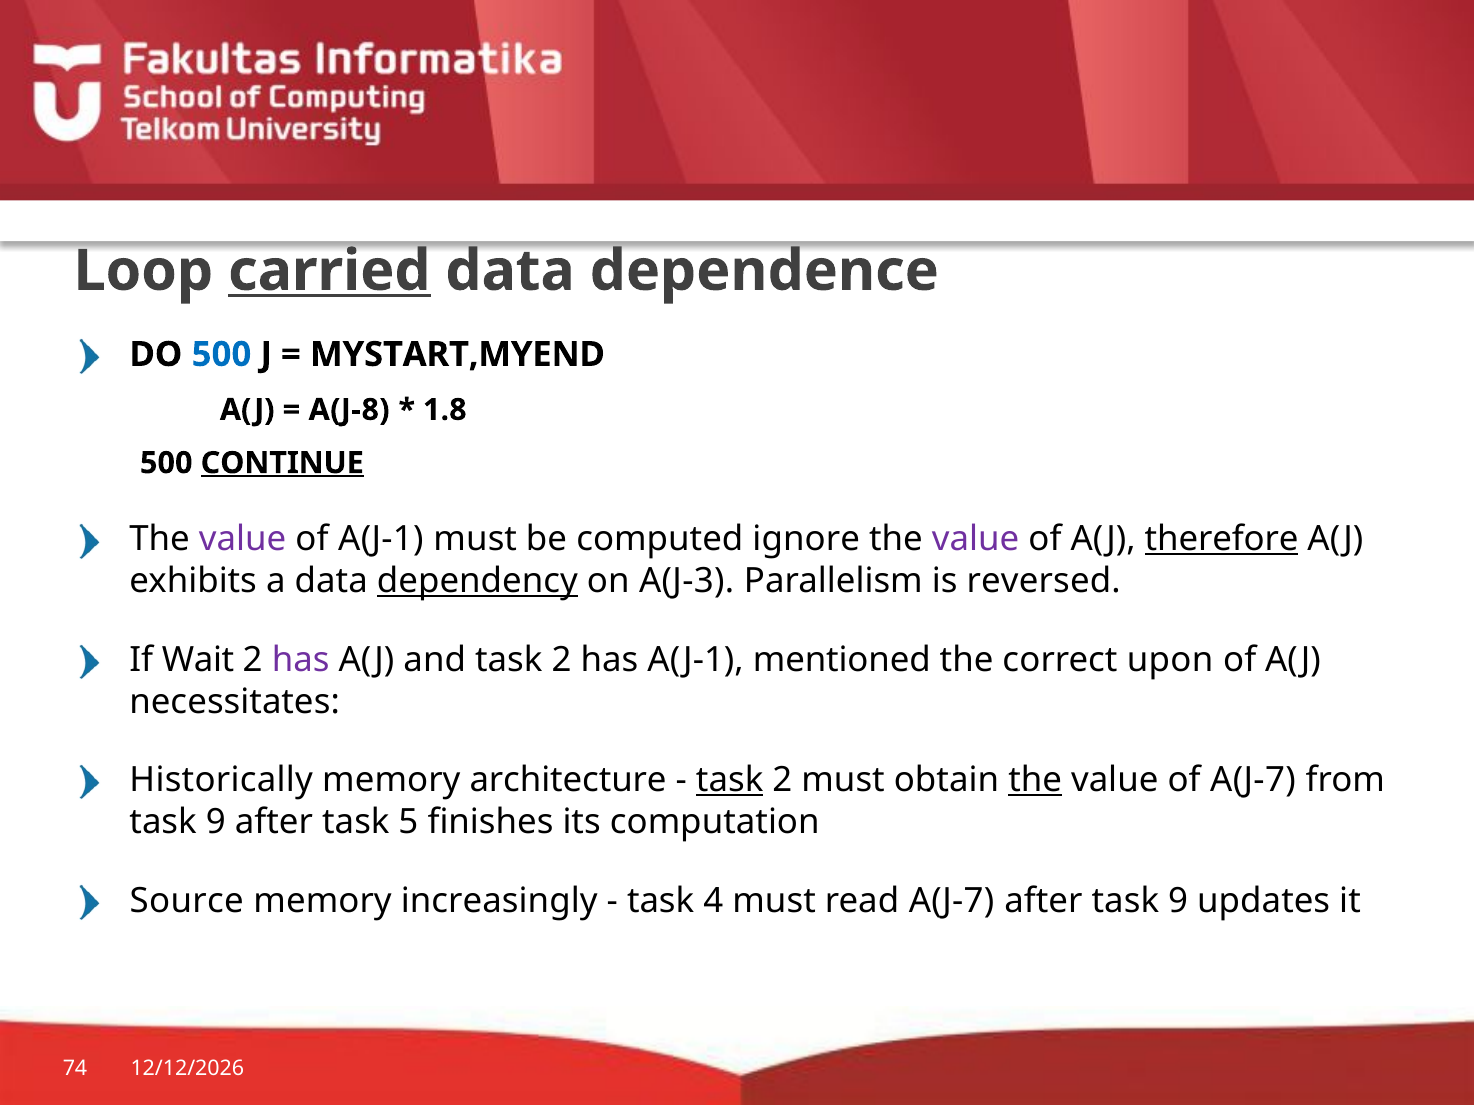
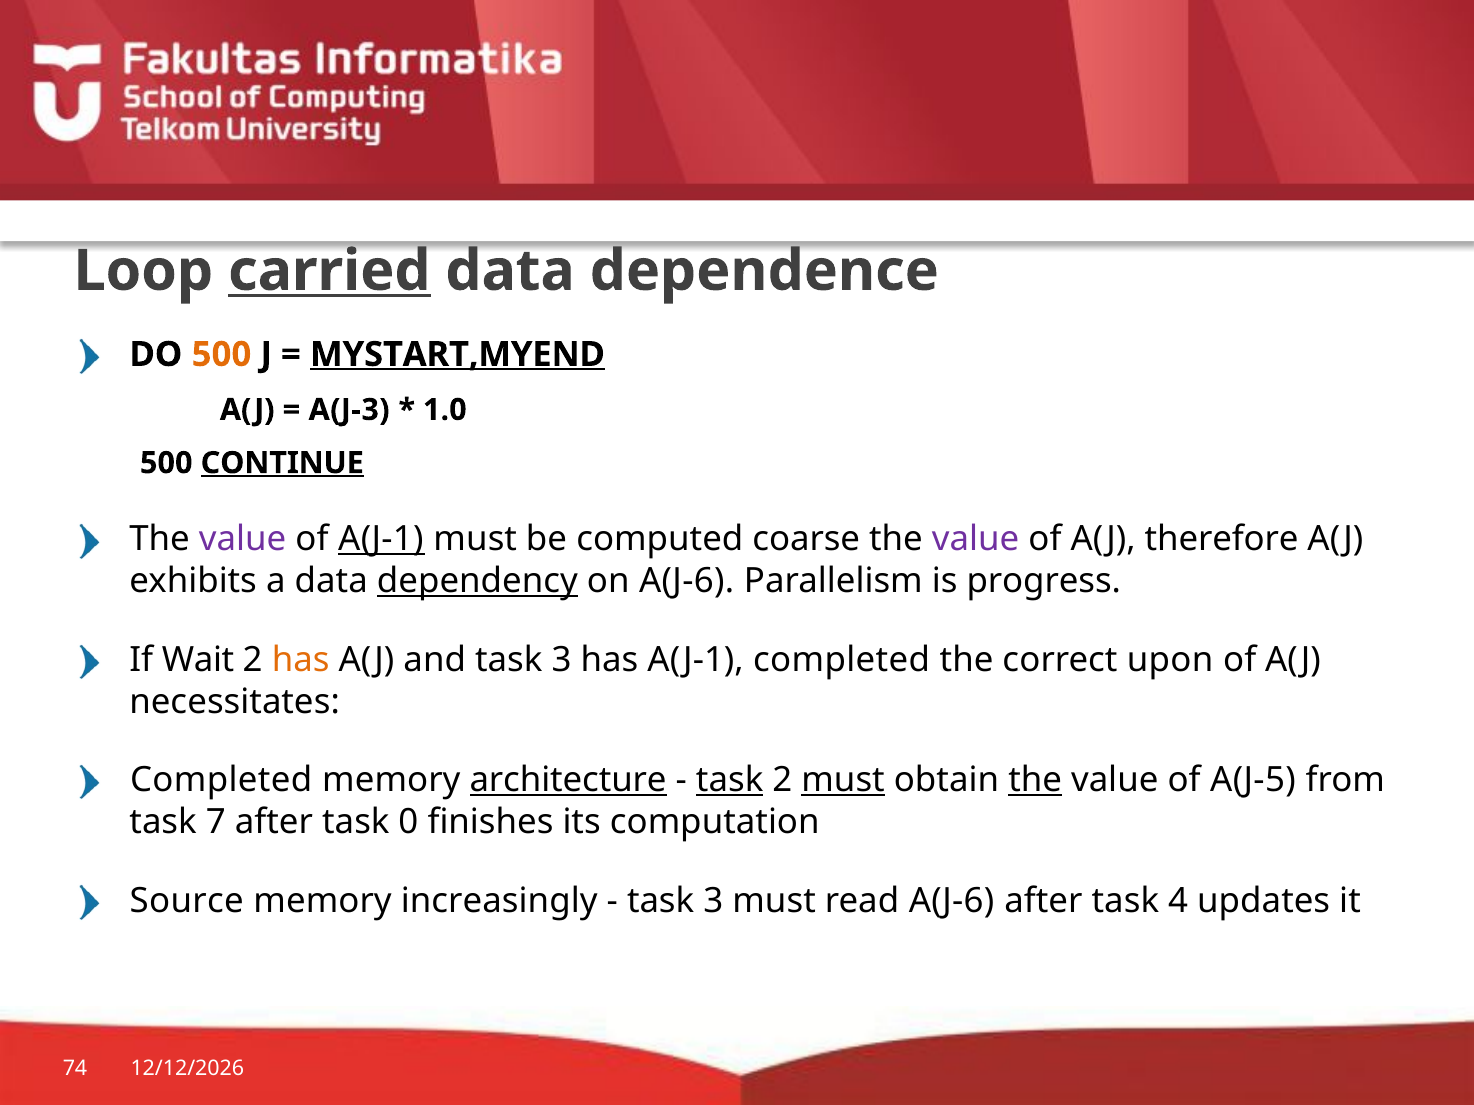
500 colour: blue -> orange (221, 355)
MYSTART,MYEND underline: none -> present (457, 355)
A(J-8: A(J-8 -> A(J-3 (349, 410)
1.8: 1.8 -> 1.0 (445, 410)
A(J-1 underline: none -> present (381, 540)
ignore: ignore -> coarse (806, 540)
therefore underline: present -> none (1222, 540)
on A(J-3: A(J-3 -> A(J-6 (687, 581)
reversed: reversed -> progress (1044, 581)
has colour: purple -> orange (301, 660)
and task 2: 2 -> 3 (562, 660)
A(J-1 mentioned: mentioned -> completed (842, 660)
Historically: Historically -> Completed (221, 781)
architecture underline: none -> present (568, 781)
must underline: none -> present (843, 781)
of A(J-7: A(J-7 -> A(J-5 (1253, 781)
9: 9 -> 7 (216, 822)
5: 5 -> 0 (408, 822)
4: 4 -> 3 (713, 901)
read A(J-7: A(J-7 -> A(J-6 (952, 901)
after task 9: 9 -> 4 (1178, 901)
